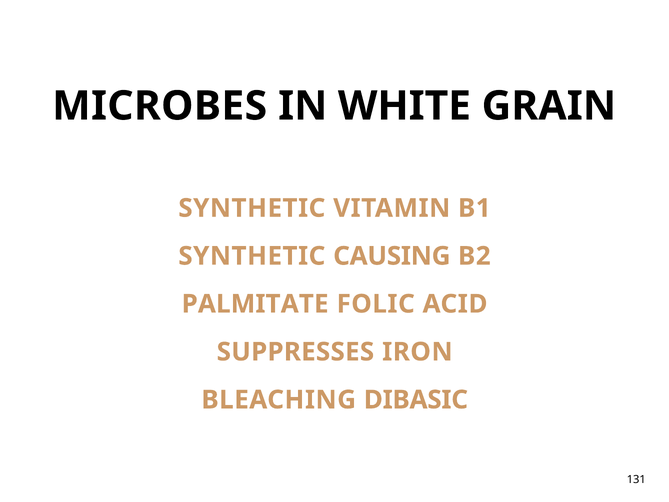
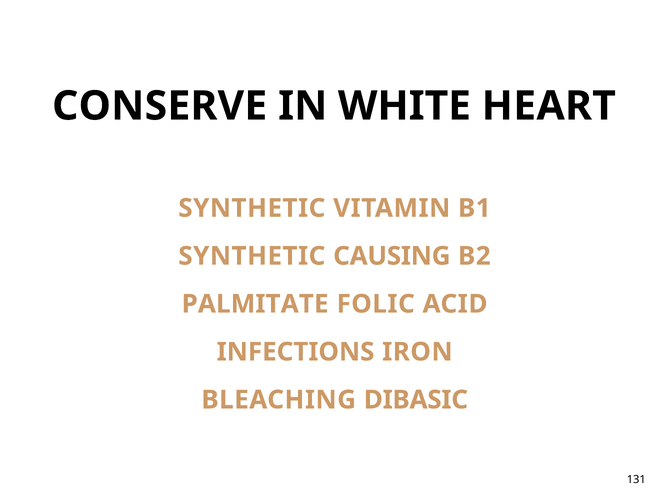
MICROBES: MICROBES -> CONSERVE (160, 106)
GRAIN: GRAIN -> HEART (549, 106)
SUPPRESSES: SUPPRESSES -> INFECTIONS (296, 352)
